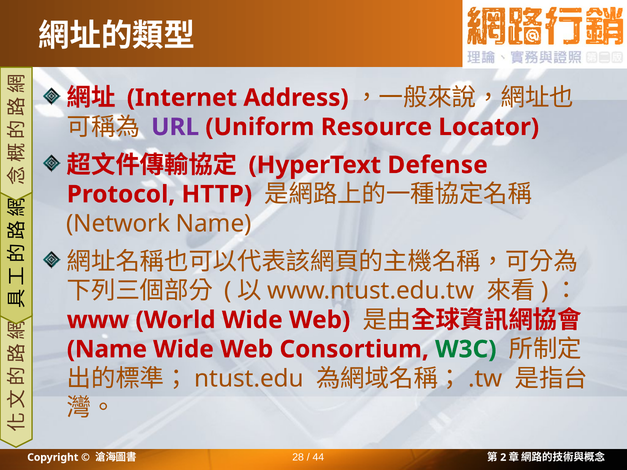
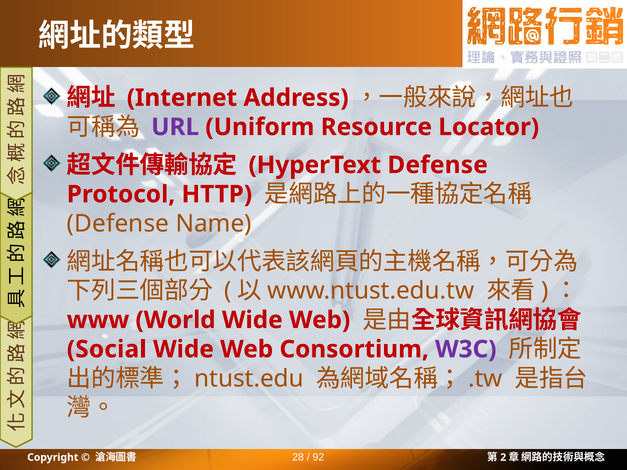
Network: Network -> Defense (118, 224)
Name: Name -> Social (107, 349)
W3C colour: green -> purple (466, 349)
44: 44 -> 92 (318, 458)
